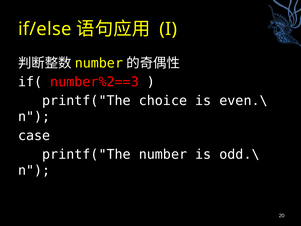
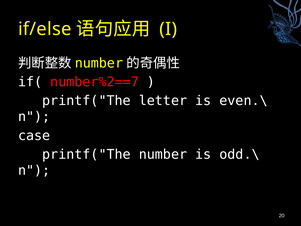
number%2==3: number%2==3 -> number%2==7 (95, 82)
choice: choice -> letter (163, 101)
